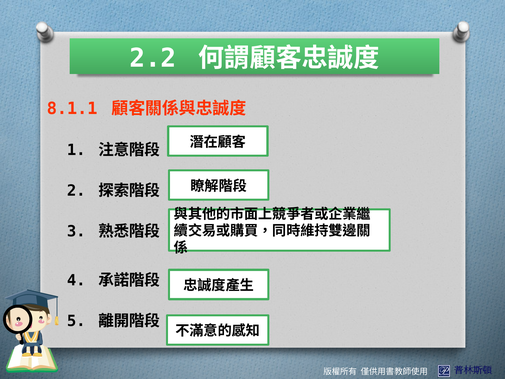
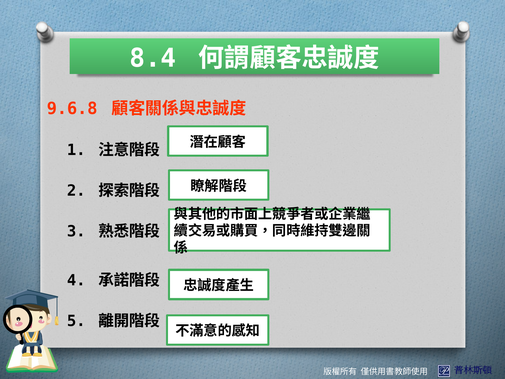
2.2: 2.2 -> 8.4 (153, 58)
8.1.1: 8.1.1 -> 9.6.8 (72, 108)
